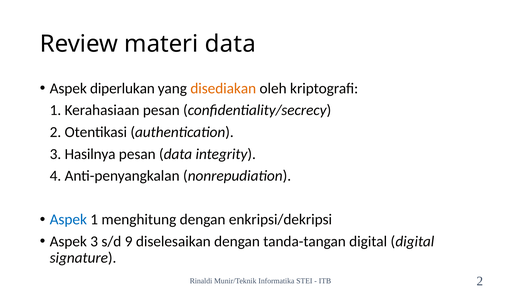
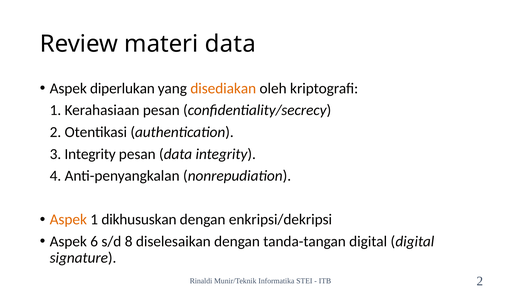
3 Hasilnya: Hasilnya -> Integrity (90, 154)
Aspek colour: blue -> orange (68, 220)
menghitung: menghitung -> dikhususkan (139, 220)
Aspek 3: 3 -> 6 (94, 242)
9: 9 -> 8 (129, 242)
